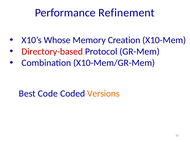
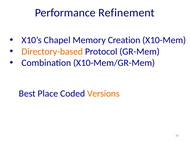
Whose: Whose -> Chapel (57, 40)
Directory-based colour: red -> orange (52, 52)
Code: Code -> Place (48, 94)
